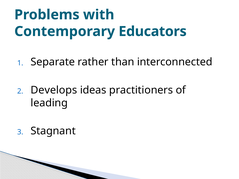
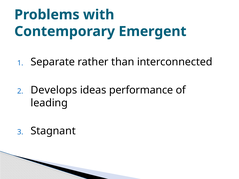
Educators: Educators -> Emergent (153, 31)
practitioners: practitioners -> performance (141, 90)
